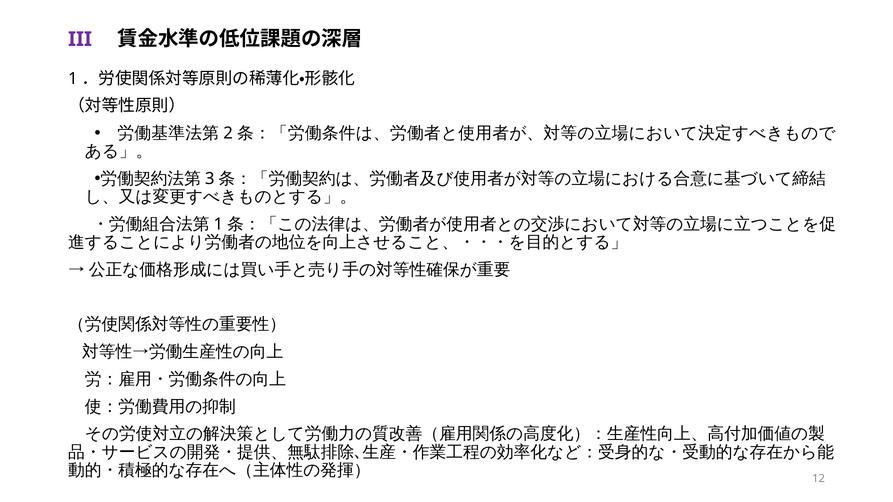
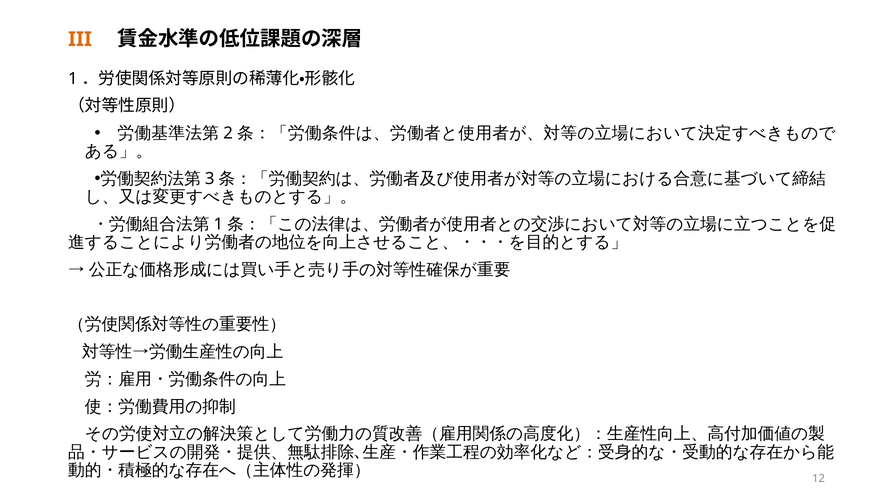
III colour: purple -> orange (80, 39)
